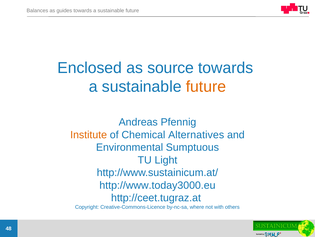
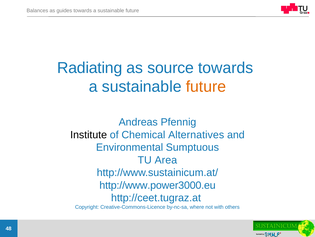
Enclosed: Enclosed -> Radiating (90, 68)
Institute colour: orange -> black (89, 134)
Light: Light -> Area (166, 160)
http://www.today3000.eu: http://www.today3000.eu -> http://www.power3000.eu (158, 185)
